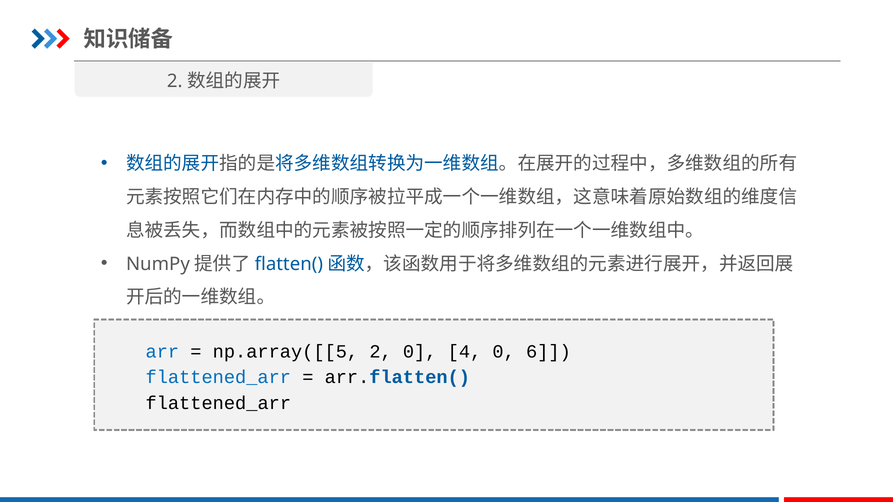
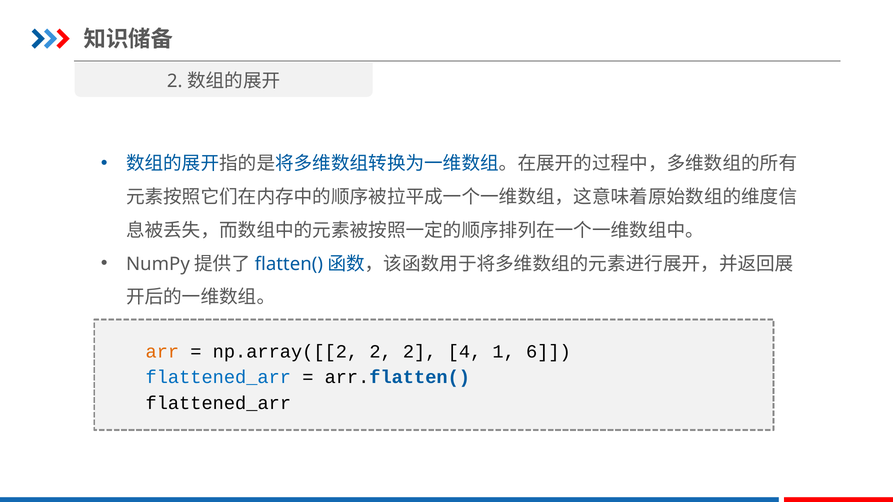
arr colour: blue -> orange (162, 352)
np.array([[5: np.array([[5 -> np.array([[2 (285, 352)
2 0: 0 -> 2 (420, 352)
4 0: 0 -> 1 (504, 352)
